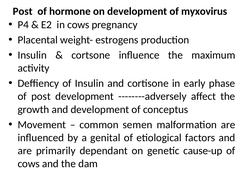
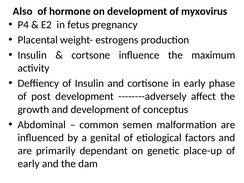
Post: Post -> Also (23, 11)
in cows: cows -> fetus (78, 25)
Movement: Movement -> Abdominal (42, 125)
cause-up: cause-up -> place-up (203, 151)
cows: cows -> early (29, 164)
